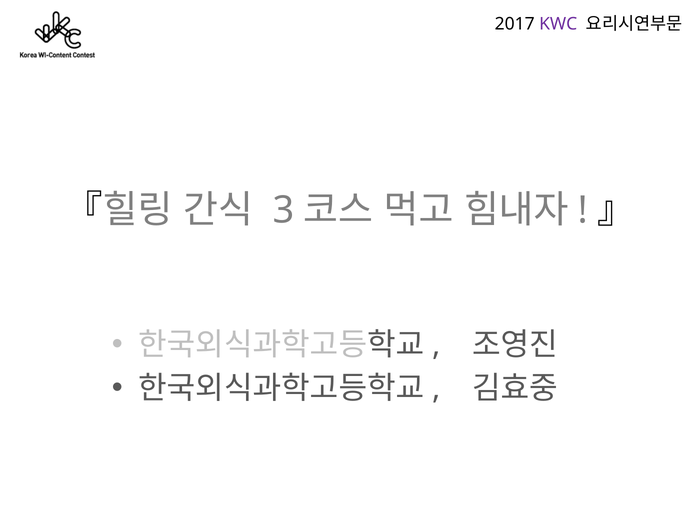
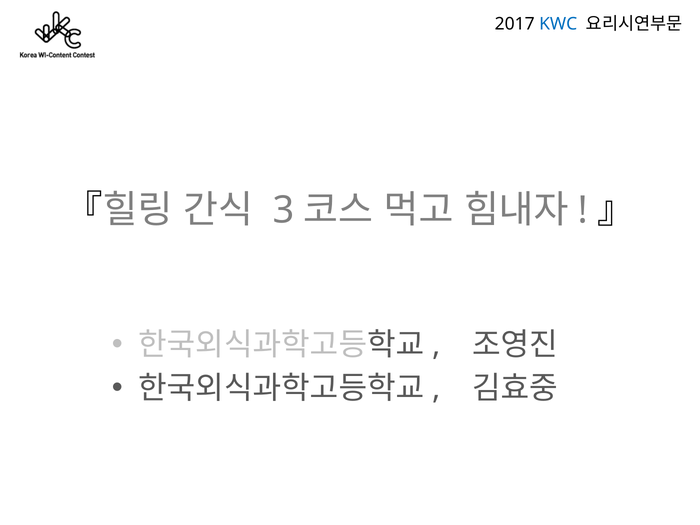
KWC colour: purple -> blue (558, 24)
